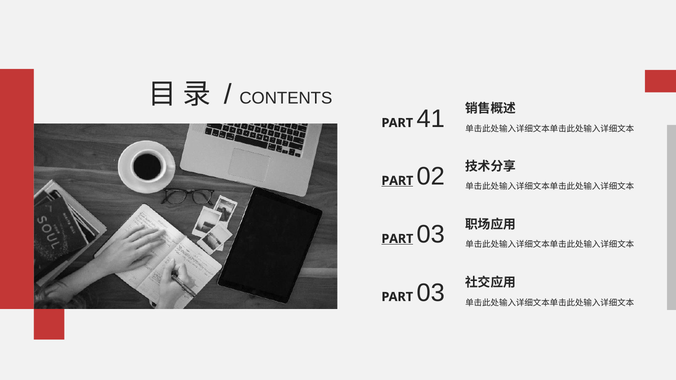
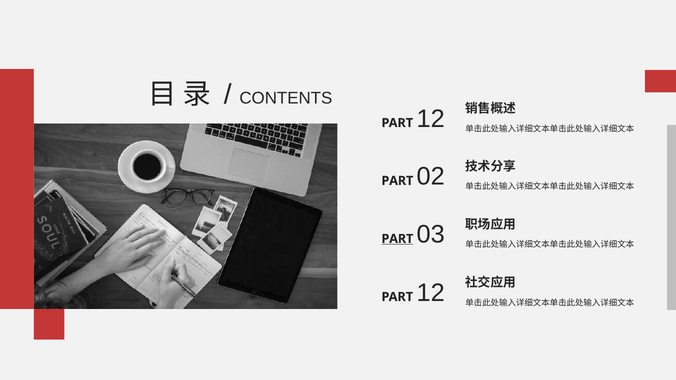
41: 41 -> 12 (431, 119)
PART underline: present -> none (397, 181)
03: 03 -> 12 (431, 293)
